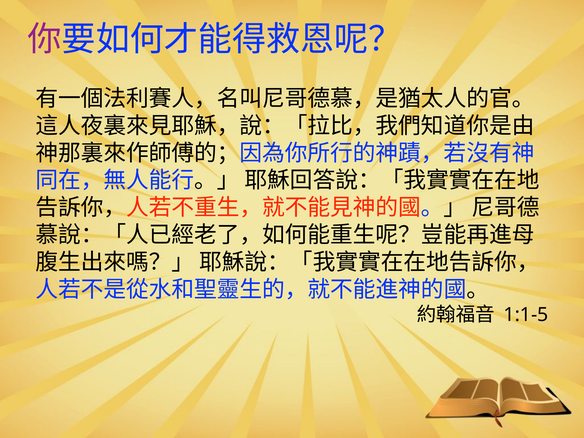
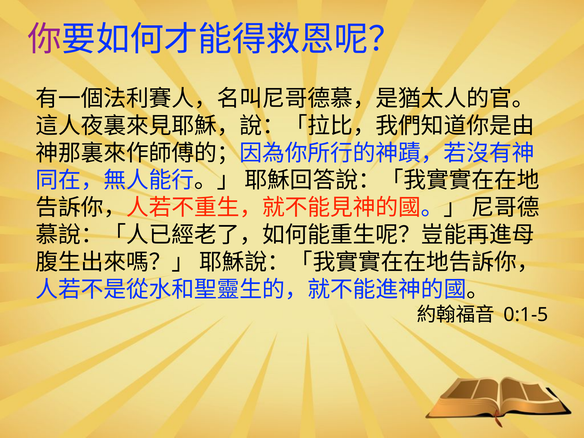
1:1-5: 1:1-5 -> 0:1-5 (526, 315)
